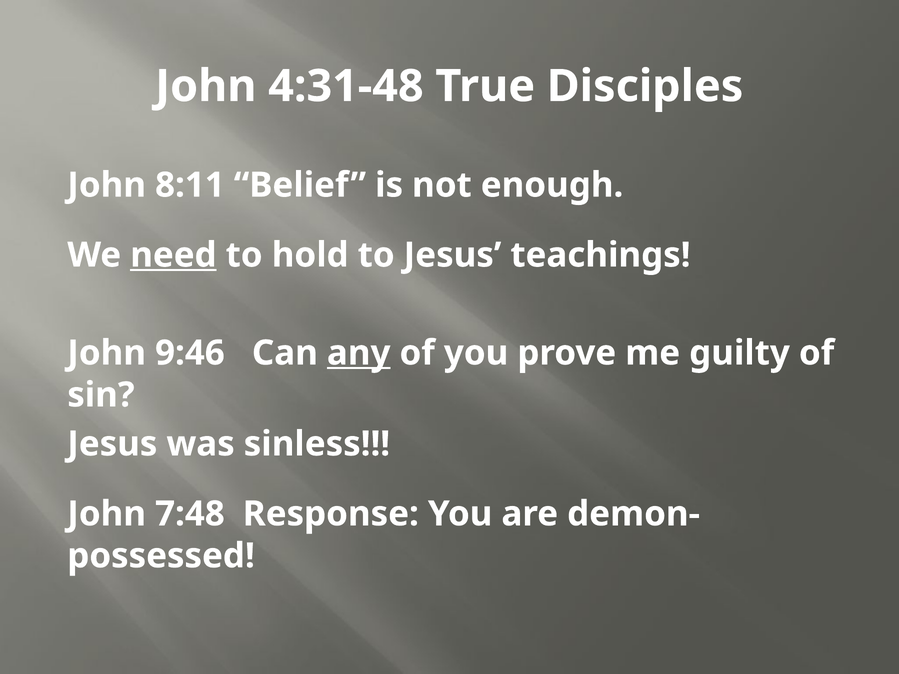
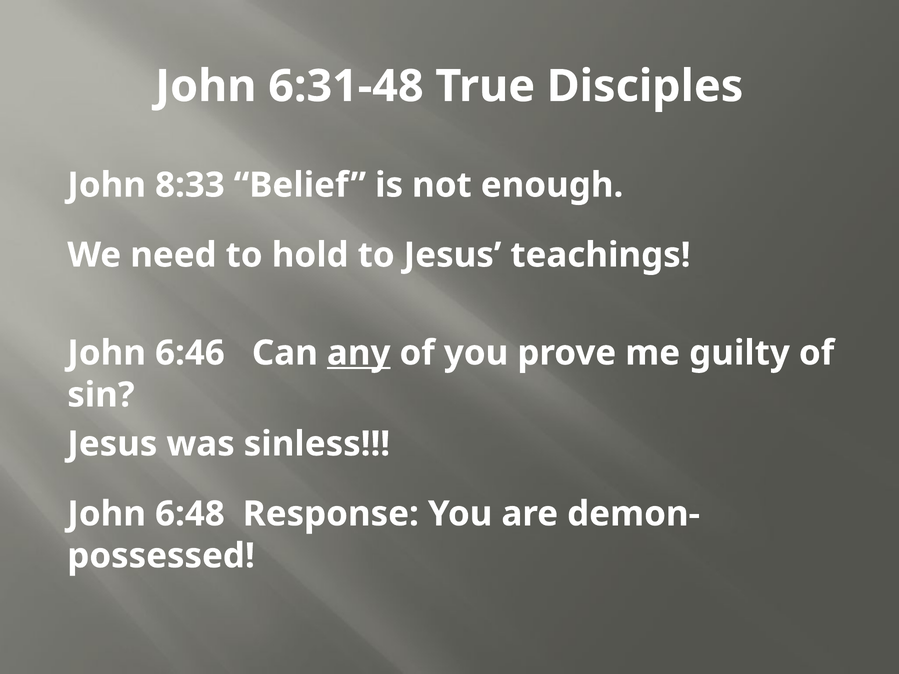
4:31-48: 4:31-48 -> 6:31-48 (346, 86)
8:11: 8:11 -> 8:33 (190, 185)
need underline: present -> none (173, 255)
9:46: 9:46 -> 6:46 (190, 353)
7:48: 7:48 -> 6:48 (190, 514)
